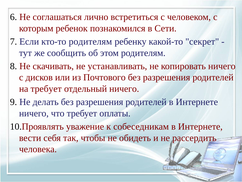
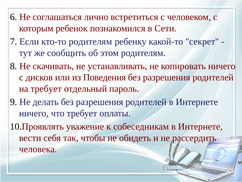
Почтового: Почтового -> Поведения (104, 77)
отдельный ничего: ничего -> пароль (124, 89)
